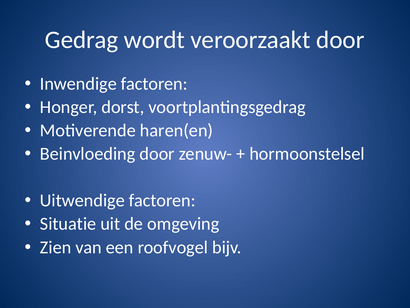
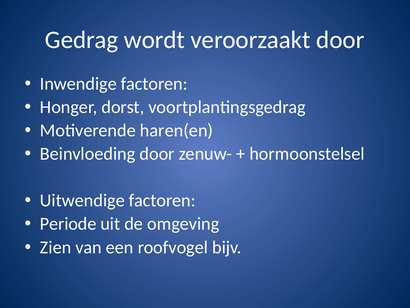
Situatie: Situatie -> Periode (68, 224)
